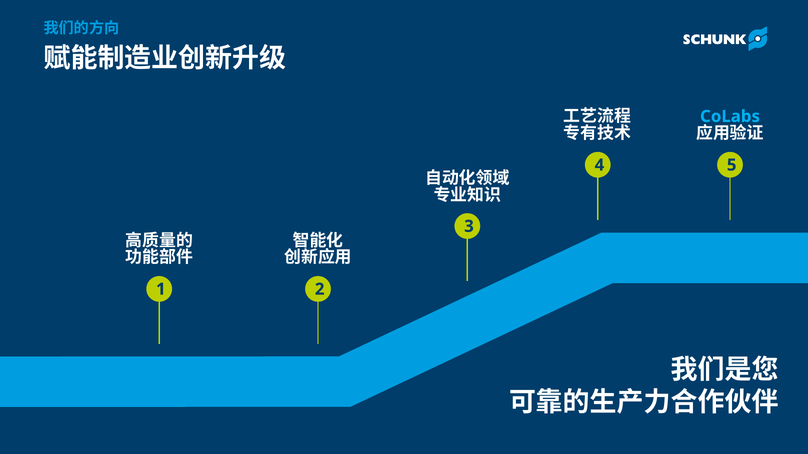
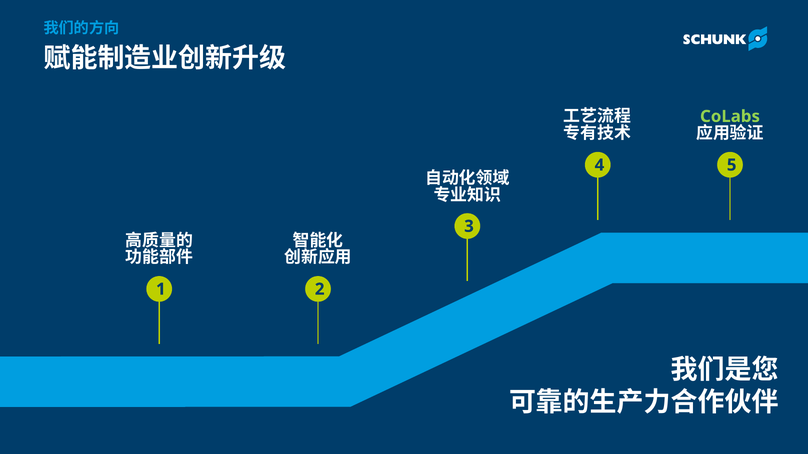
CoLabs colour: light blue -> light green (730, 117)
